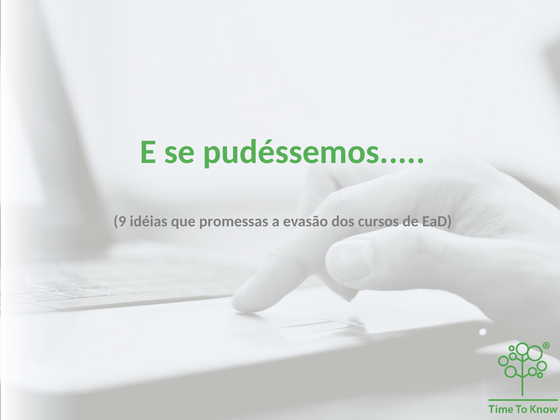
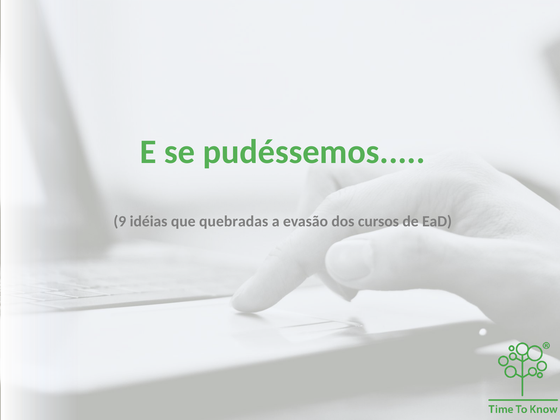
promessas: promessas -> quebradas (234, 222)
